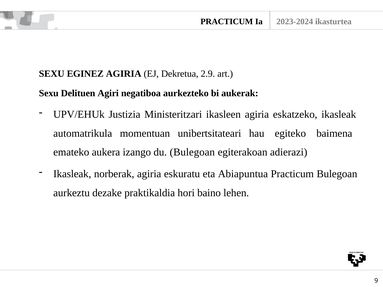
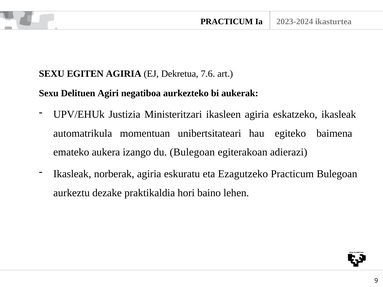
EGINEZ: EGINEZ -> EGITEN (85, 74)
2.9: 2.9 -> 7.6 (208, 74)
Abiapuntua: Abiapuntua -> Ezagutzeko (243, 174)
